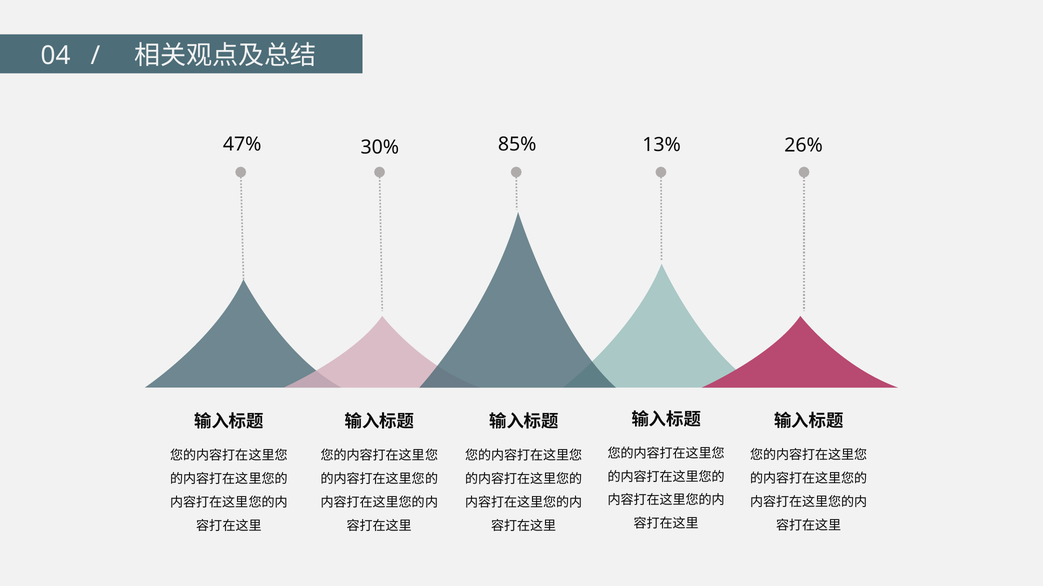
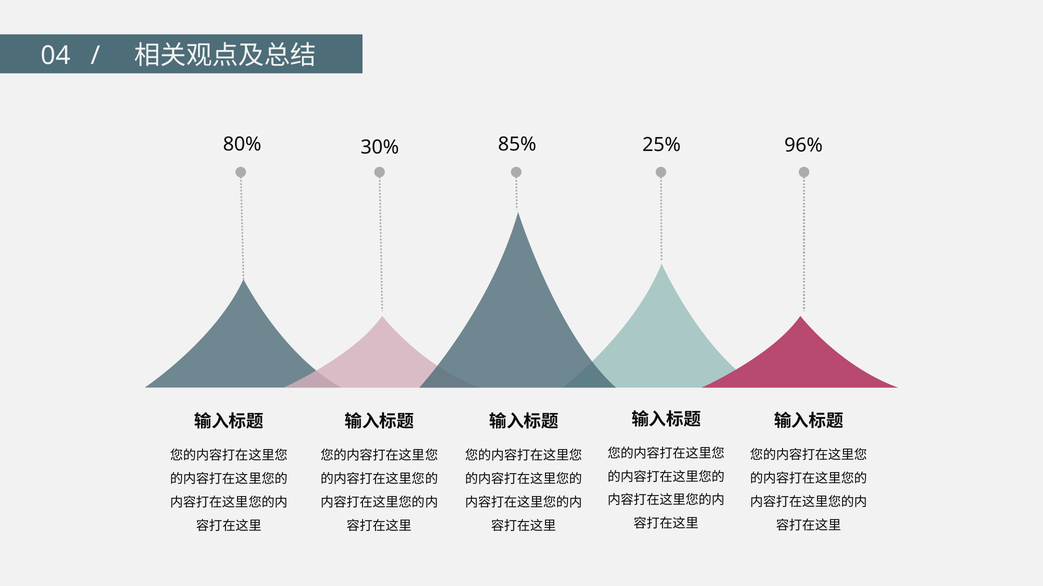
26%: 26% -> 96% (804, 145)
47%: 47% -> 80% (242, 145)
13%: 13% -> 25% (662, 145)
